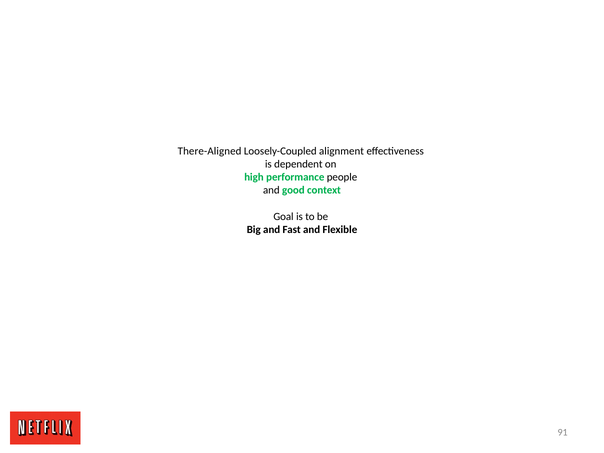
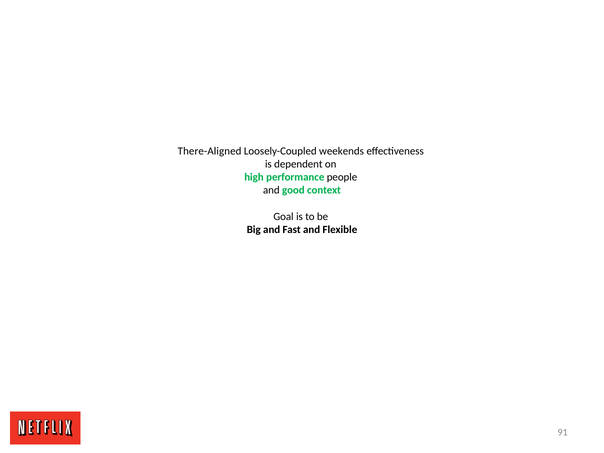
alignment: alignment -> weekends (342, 151)
